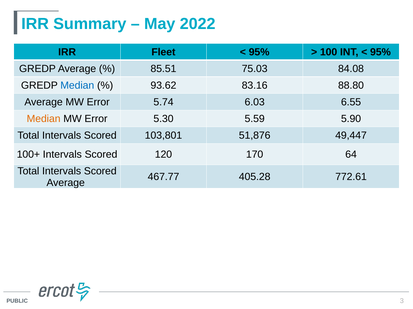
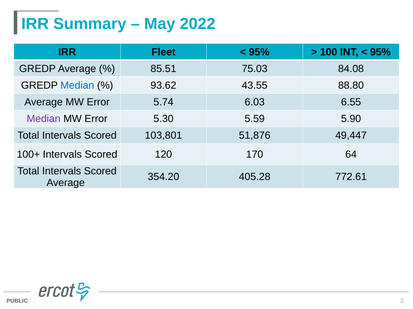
83.16: 83.16 -> 43.55 (255, 86)
Median colour: orange -> purple (44, 119)
467.77: 467.77 -> 354.20 (163, 177)
